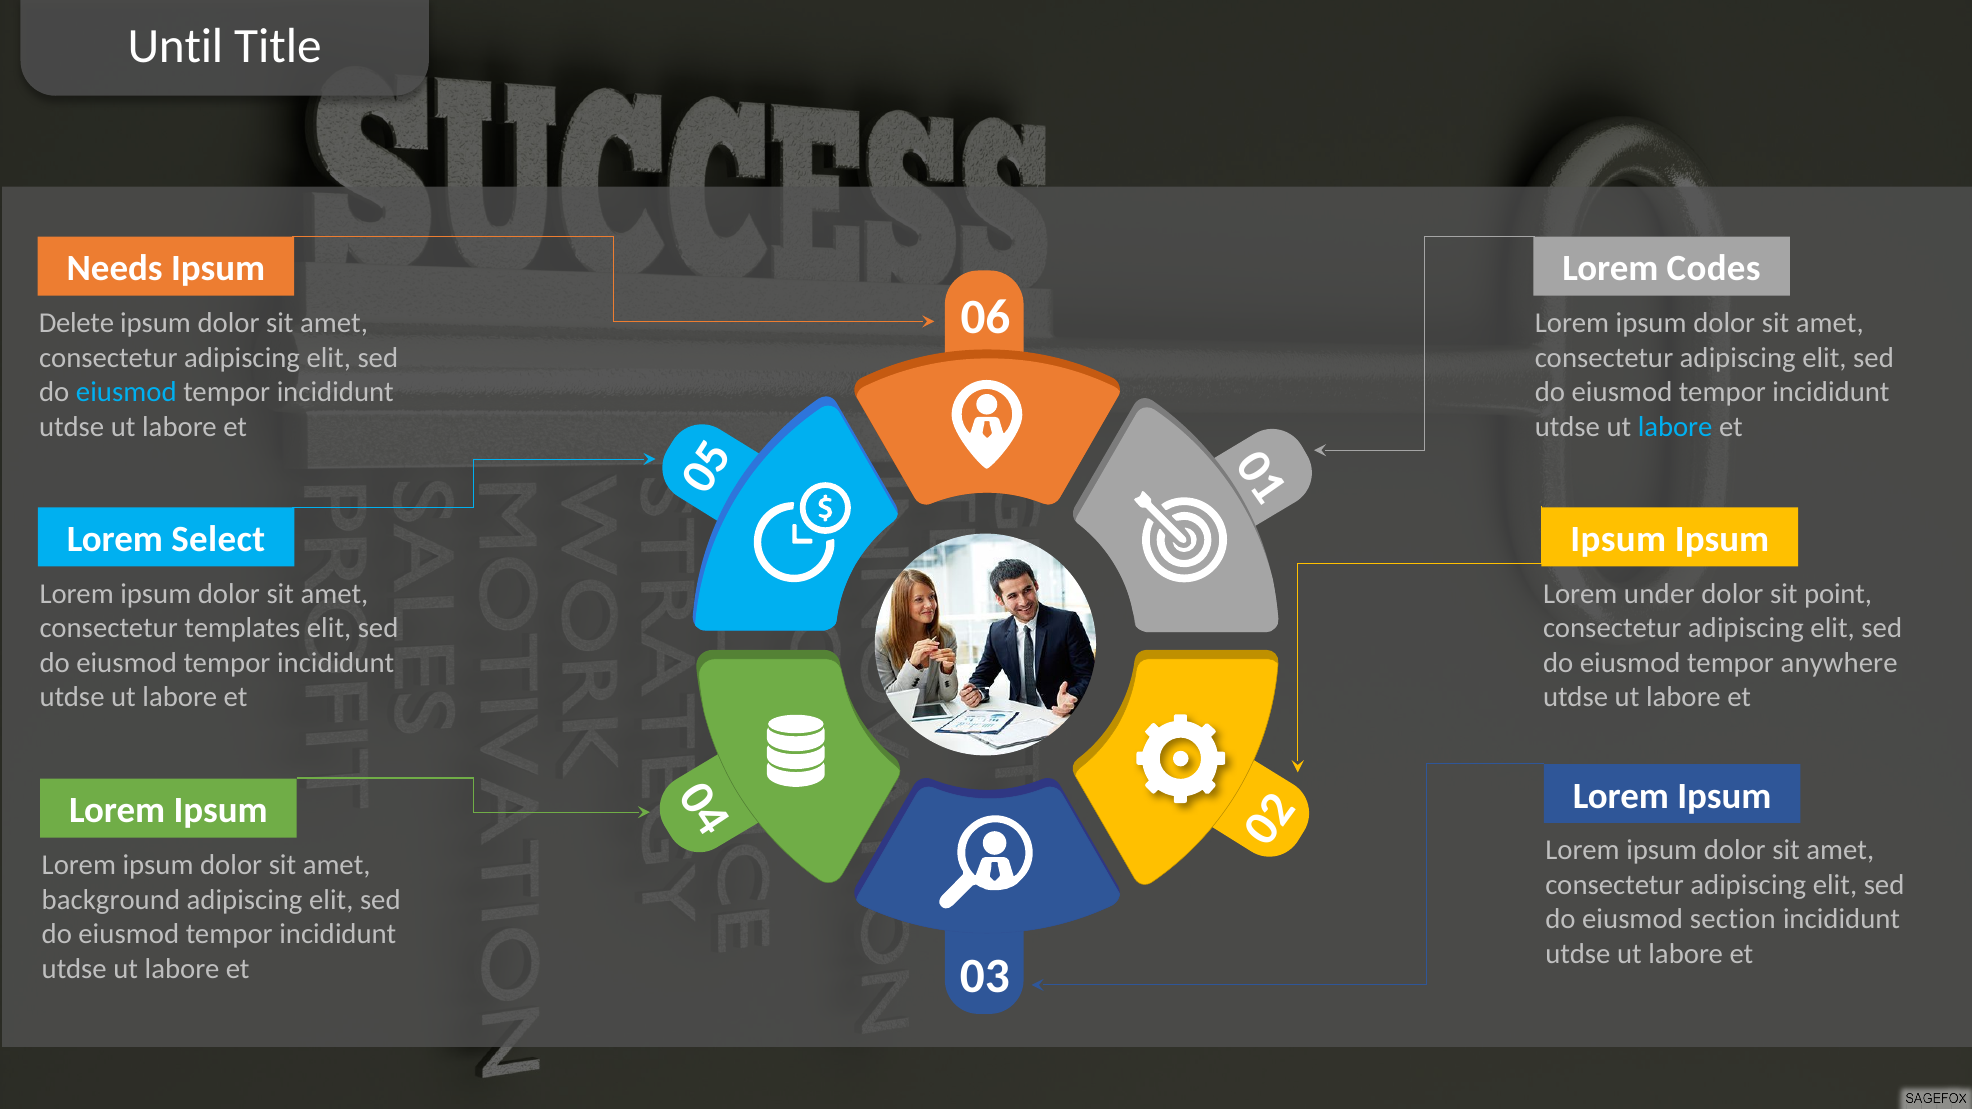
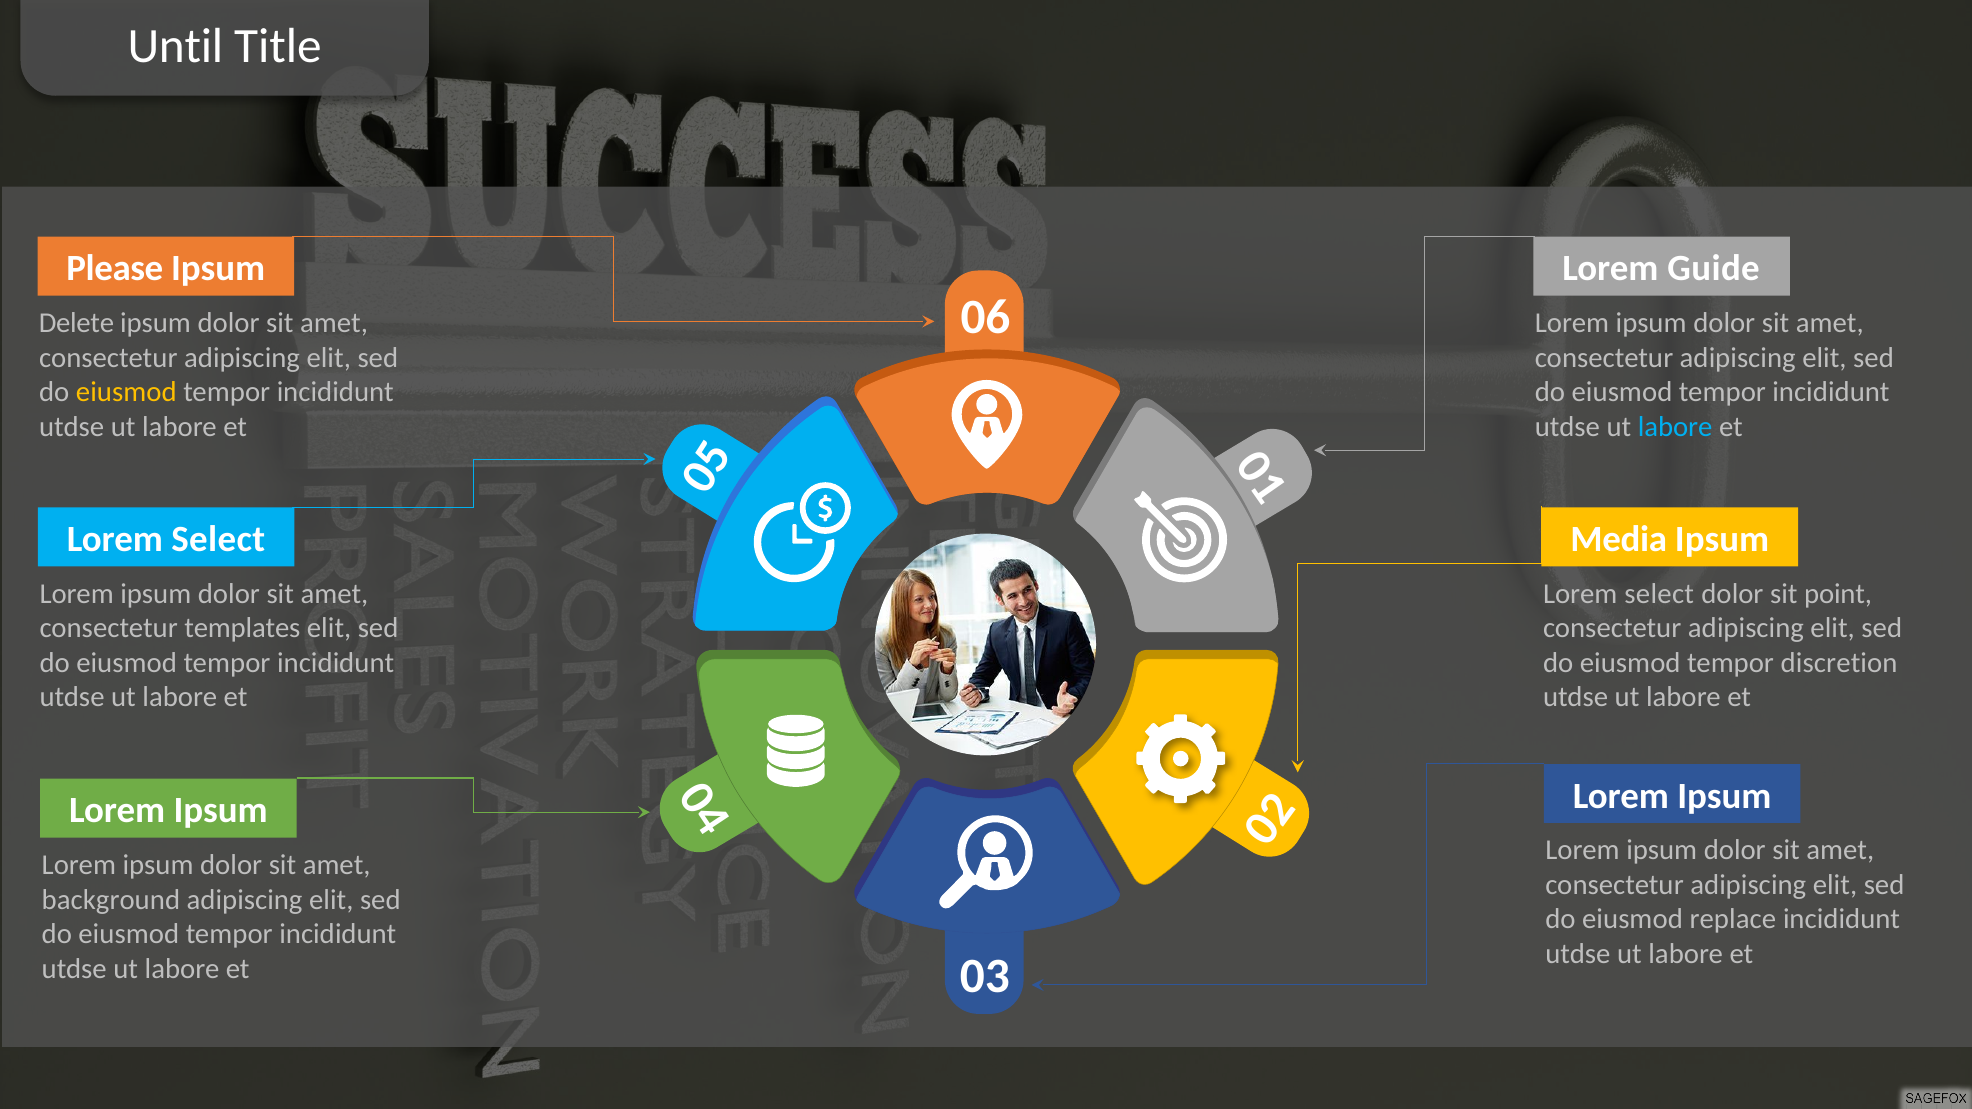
Needs: Needs -> Please (115, 269)
Codes: Codes -> Guide (1714, 269)
eiusmod colour: light blue -> yellow (126, 392)
Ipsum: Ipsum -> Media (1619, 540)
under: under -> select (1659, 594)
anywhere: anywhere -> discretion (1839, 663)
section: section -> replace (1733, 920)
